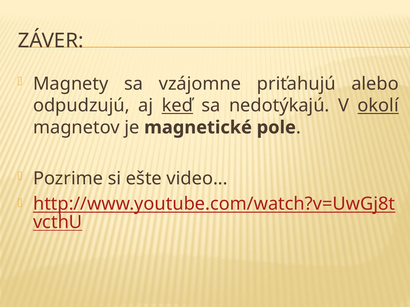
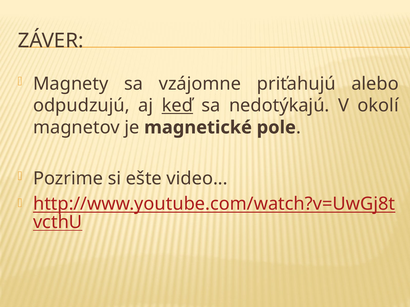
okolí underline: present -> none (378, 106)
